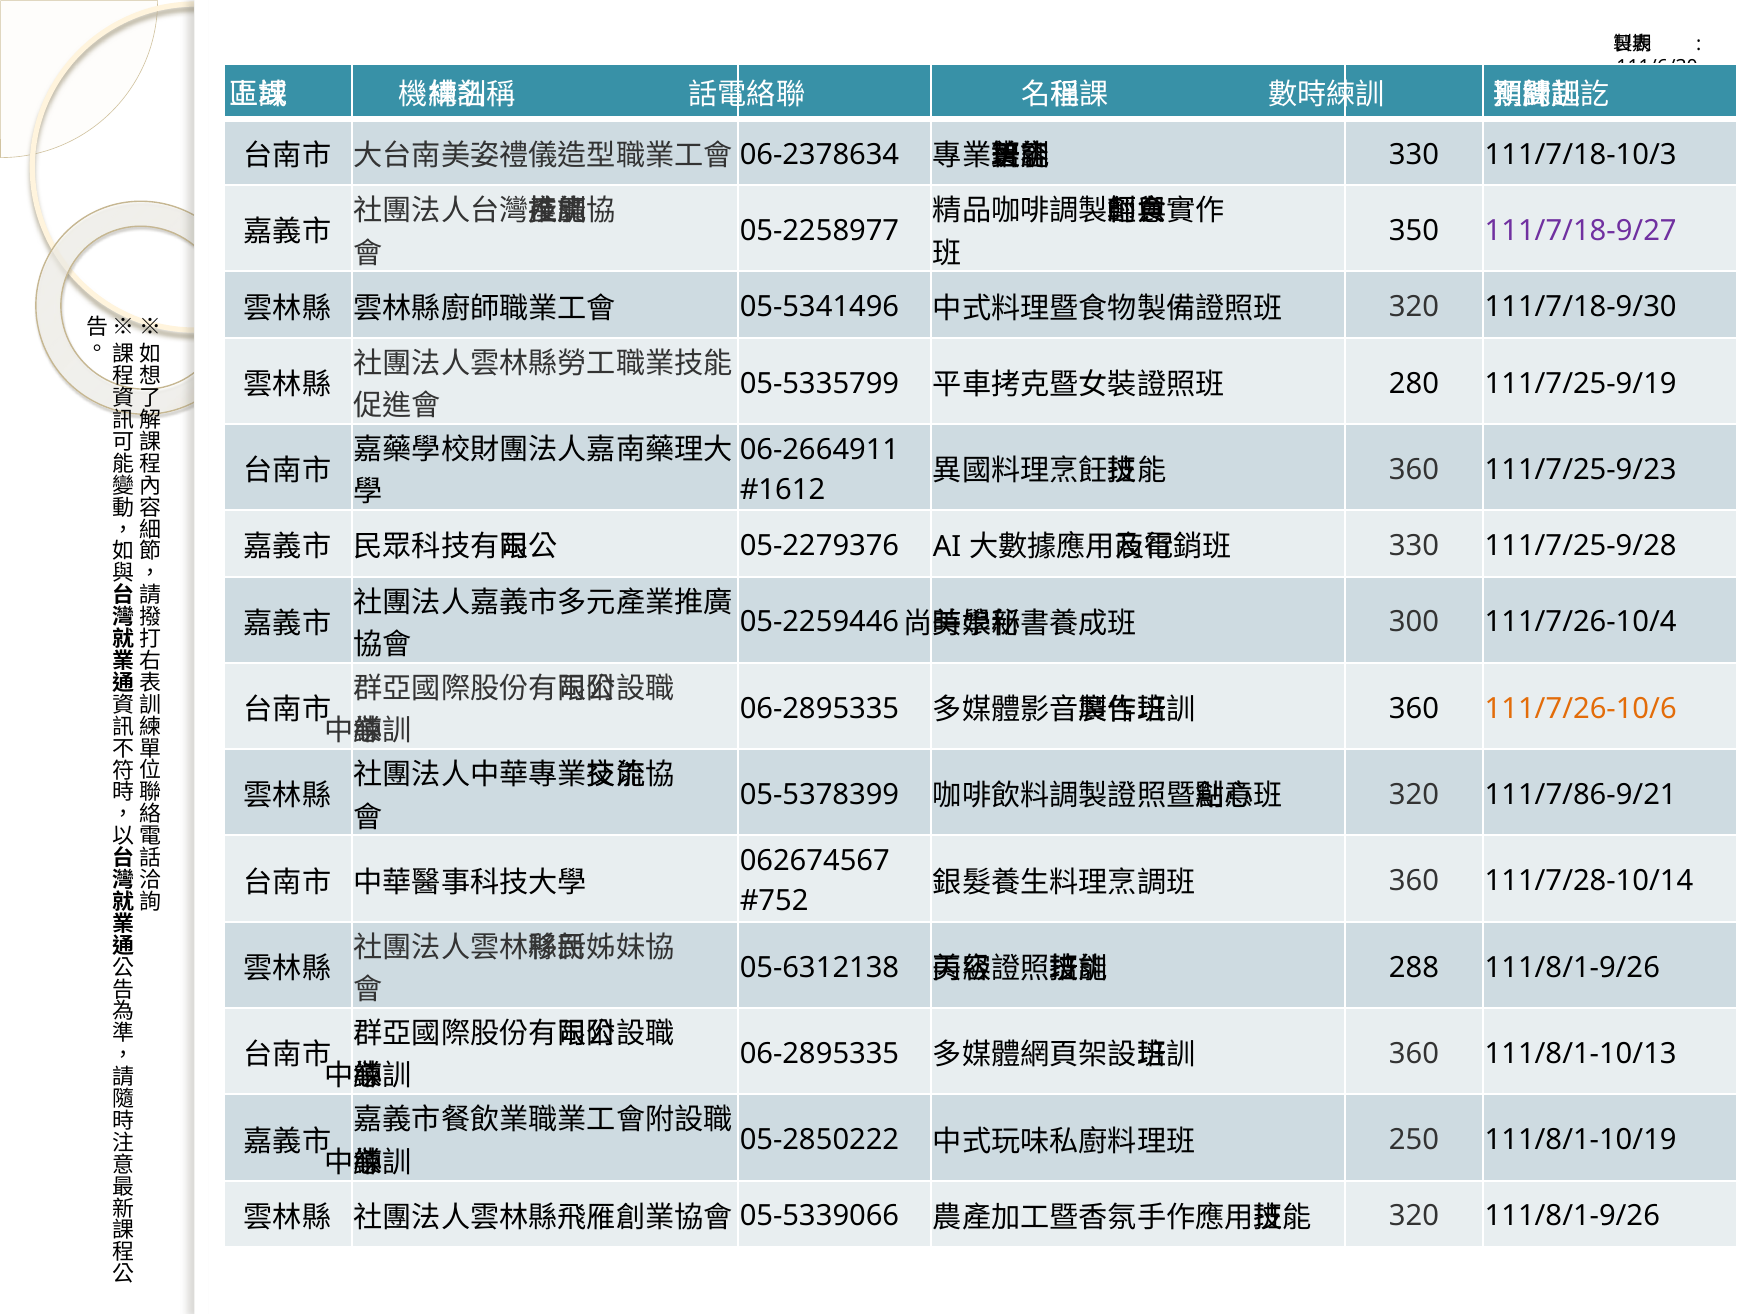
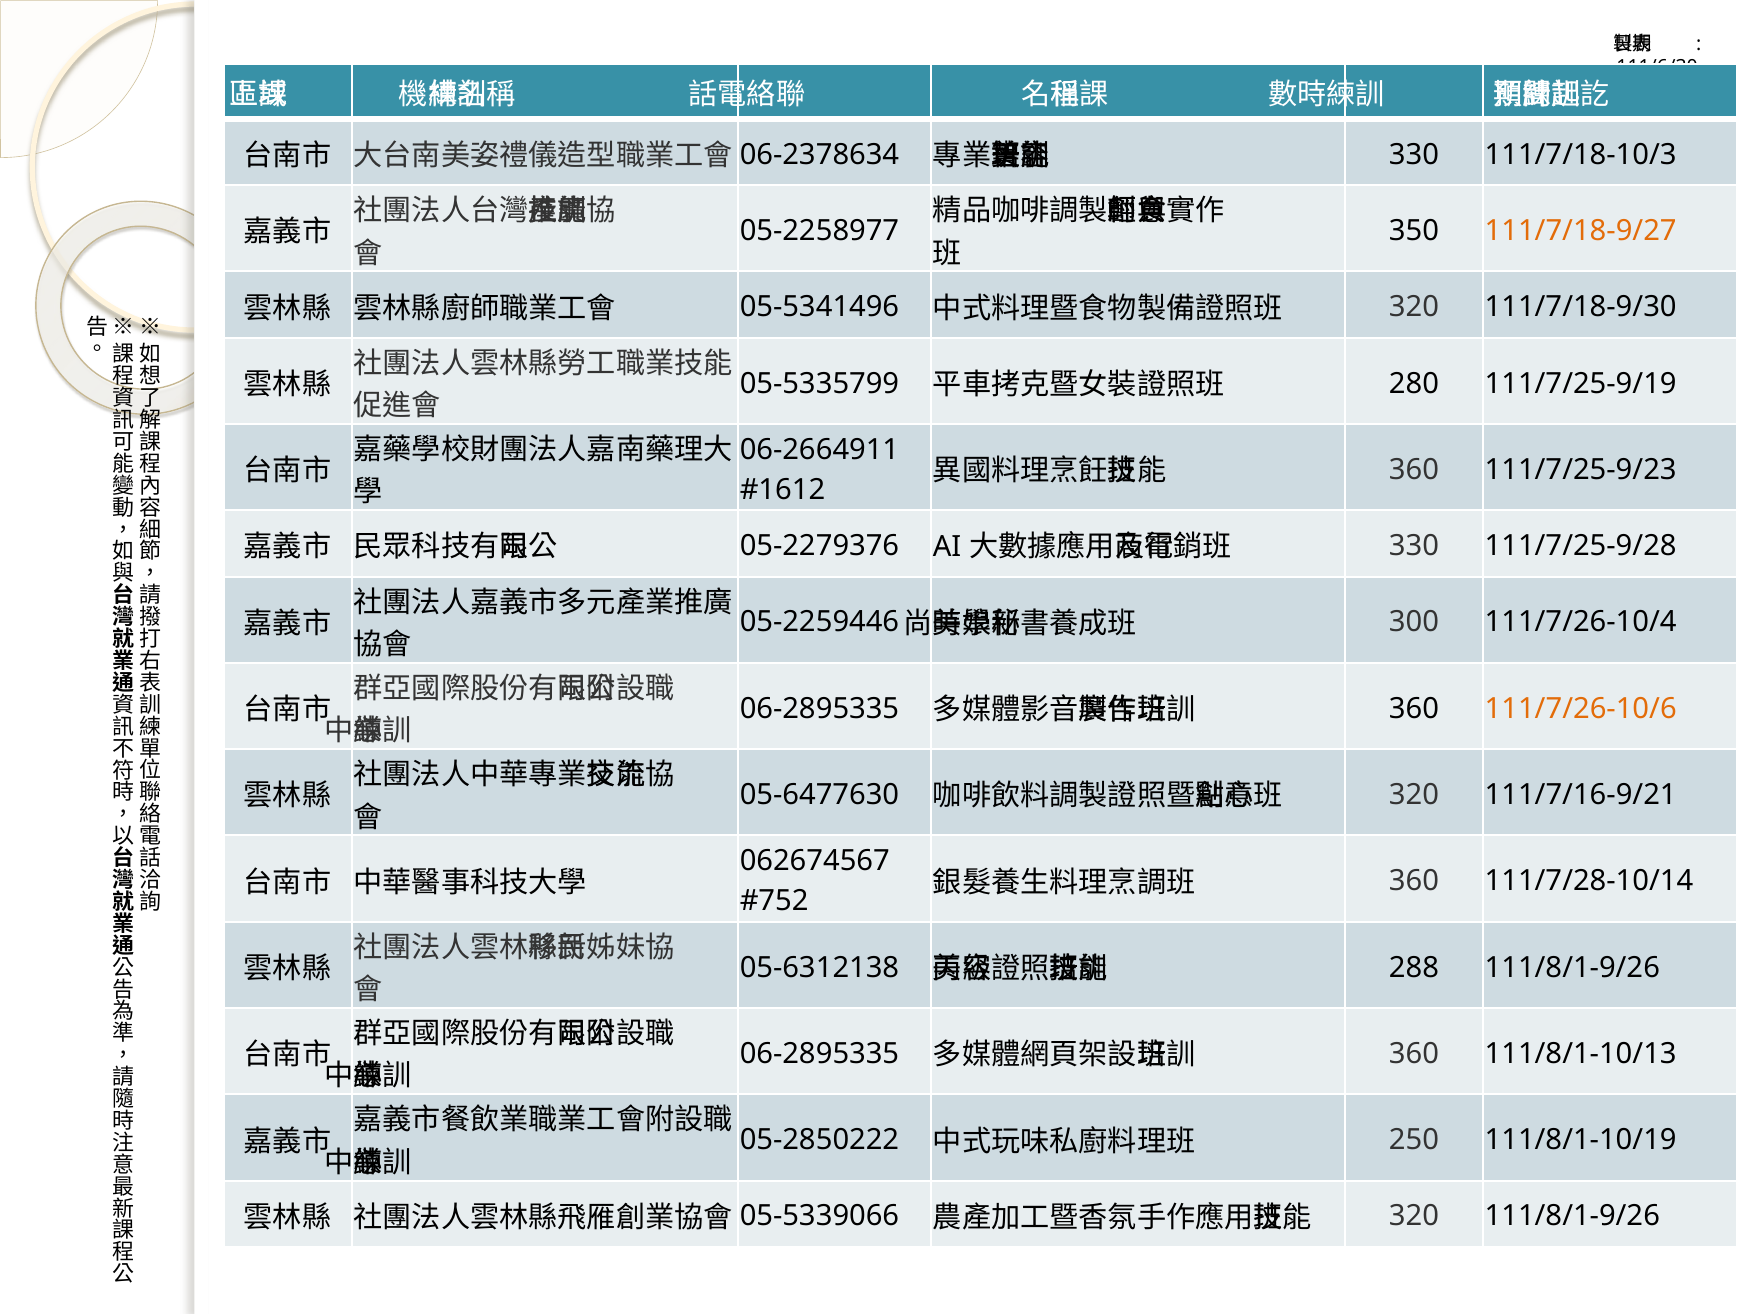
111/7/18-9/27 colour: purple -> orange (1581, 231)
111/7/86-9/21: 111/7/86-9/21 -> 111/7/16-9/21 (1581, 795)
05-5378399: 05-5378399 -> 05-6477630 (819, 795)
